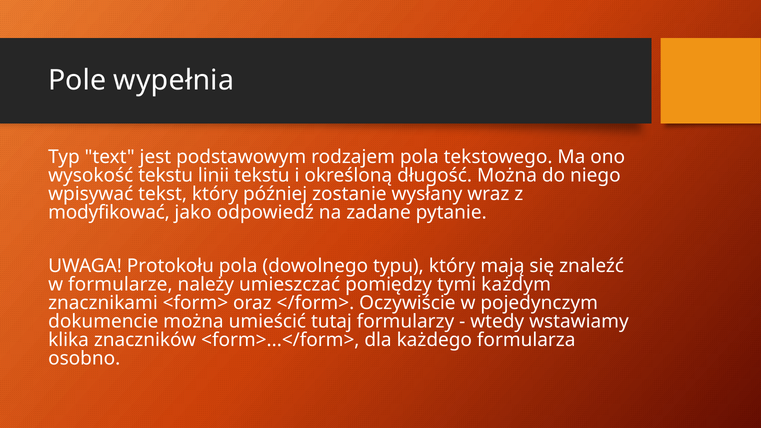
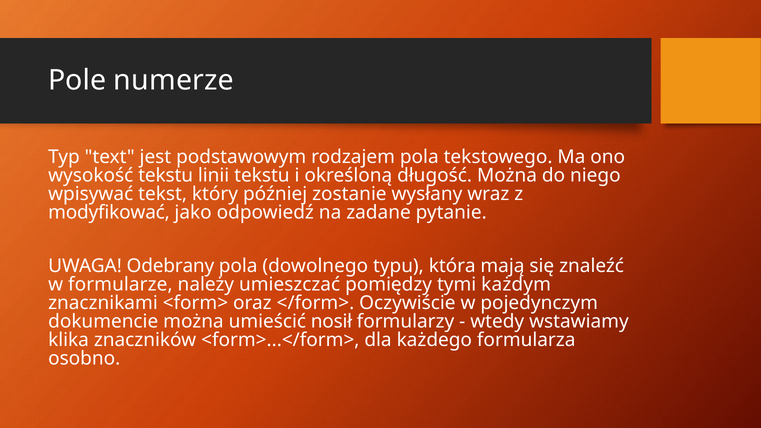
wypełnia: wypełnia -> numerze (174, 81)
Protokołu: Protokołu -> Odebrany (170, 266)
typu który: który -> która (452, 266)
tutaj: tutaj -> nosił (332, 321)
